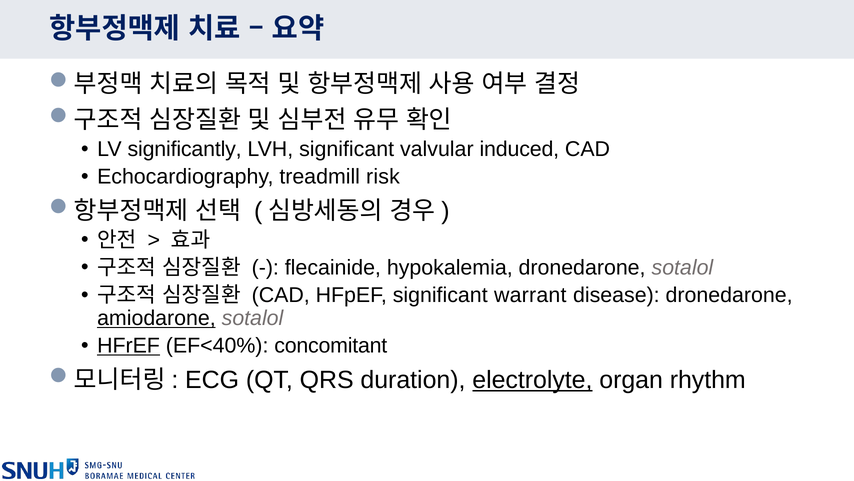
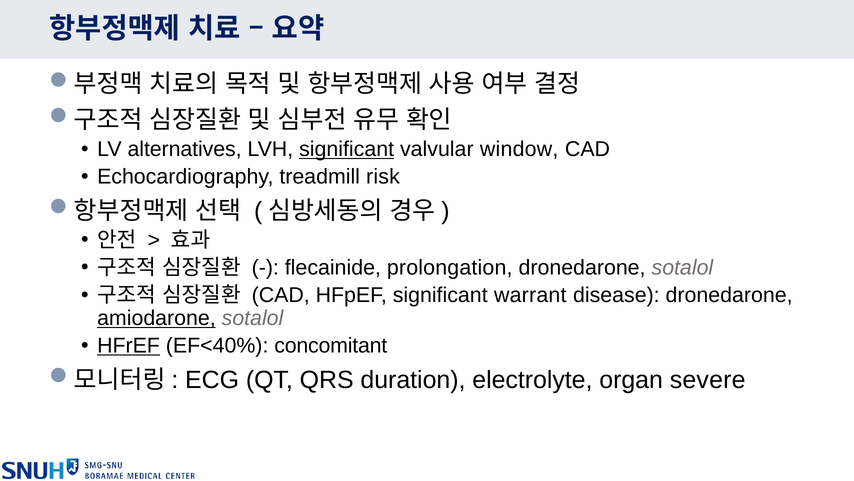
significantly: significantly -> alternatives (185, 149)
significant underline: none -> present (347, 149)
induced: induced -> window (519, 149)
hypokalemia: hypokalemia -> prolongation (450, 267)
electrolyte underline: present -> none (532, 379)
rhythm: rhythm -> severe (708, 379)
